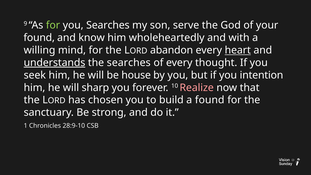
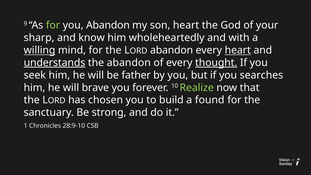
you Searches: Searches -> Abandon (108, 25)
son serve: serve -> heart (186, 25)
found: found -> sharp (39, 38)
willing underline: none -> present (40, 50)
the searches: searches -> abandon (129, 63)
thought underline: none -> present (216, 63)
house: house -> father (136, 75)
intention: intention -> searches (261, 75)
sharp: sharp -> brave (95, 88)
Realize colour: pink -> light green (197, 88)
